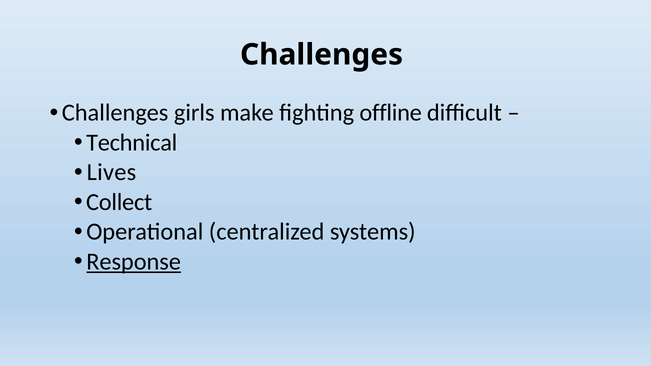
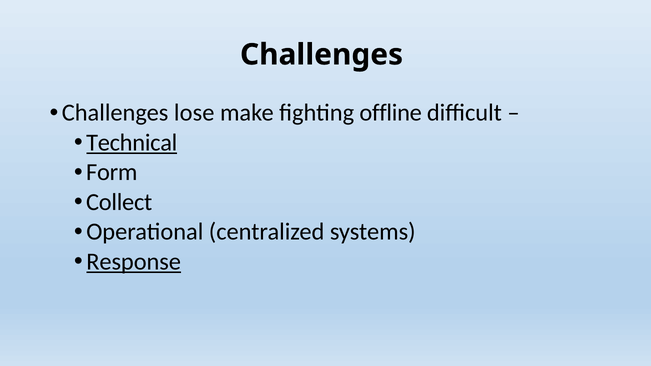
girls: girls -> lose (194, 113)
Technical underline: none -> present (132, 143)
Lives: Lives -> Form (112, 172)
